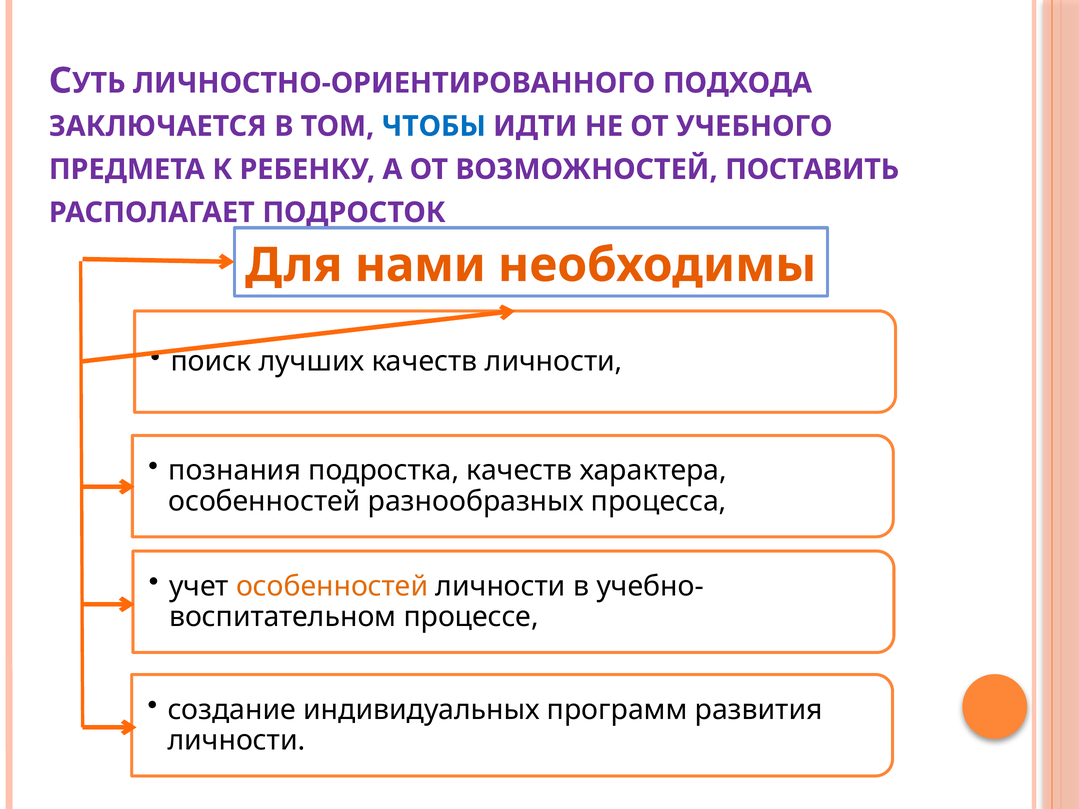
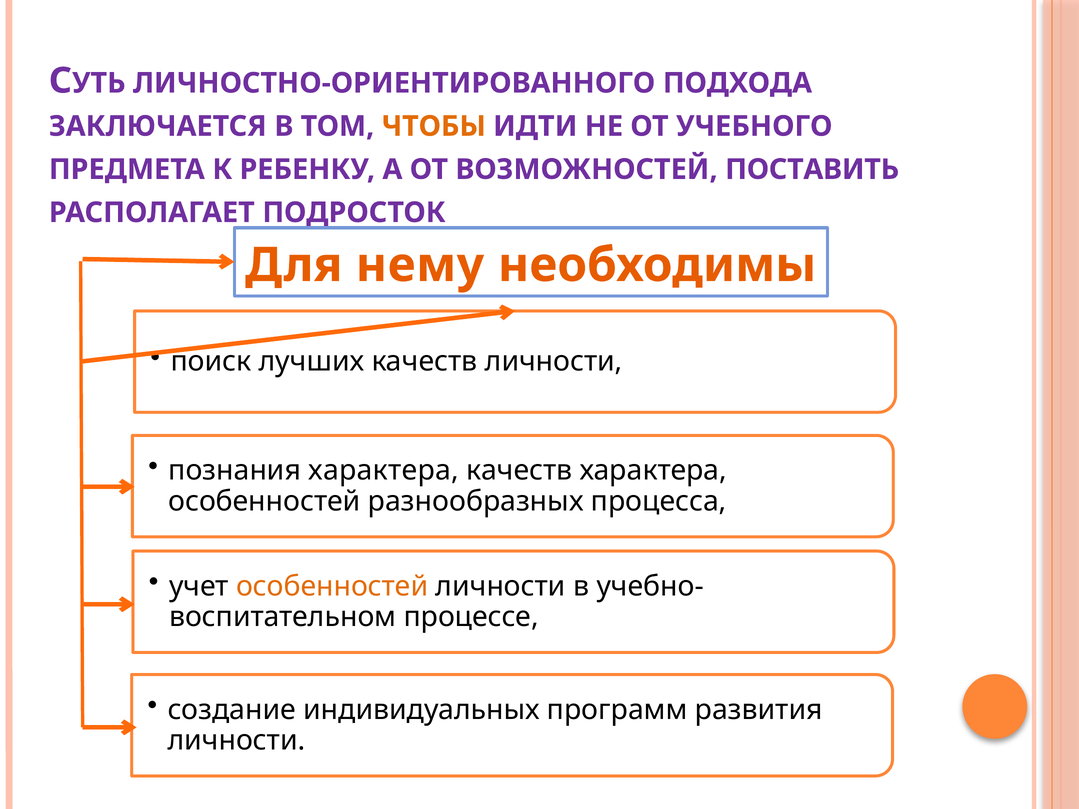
ЧТОБЫ colour: blue -> orange (434, 126)
нами: нами -> нему (420, 265)
познания подростка: подростка -> характера (384, 471)
